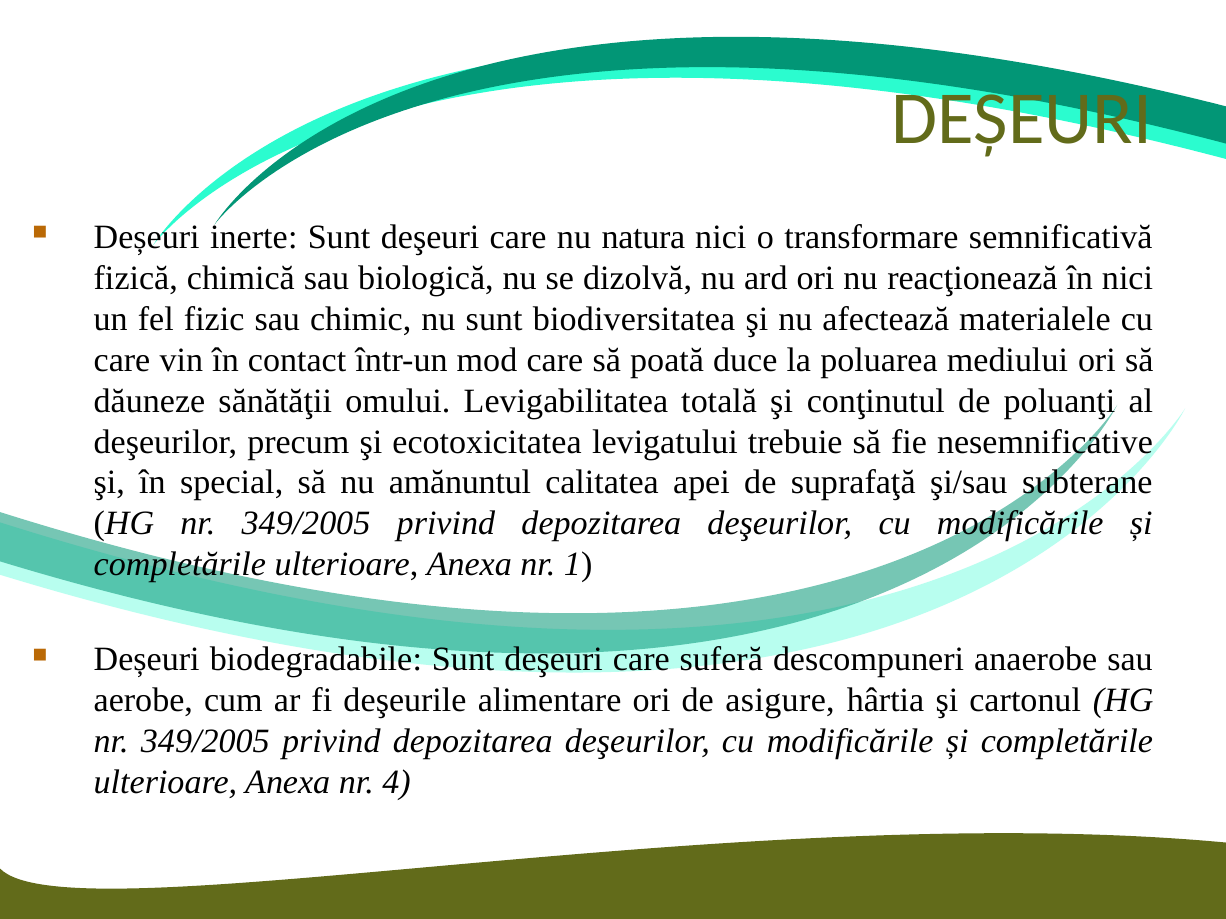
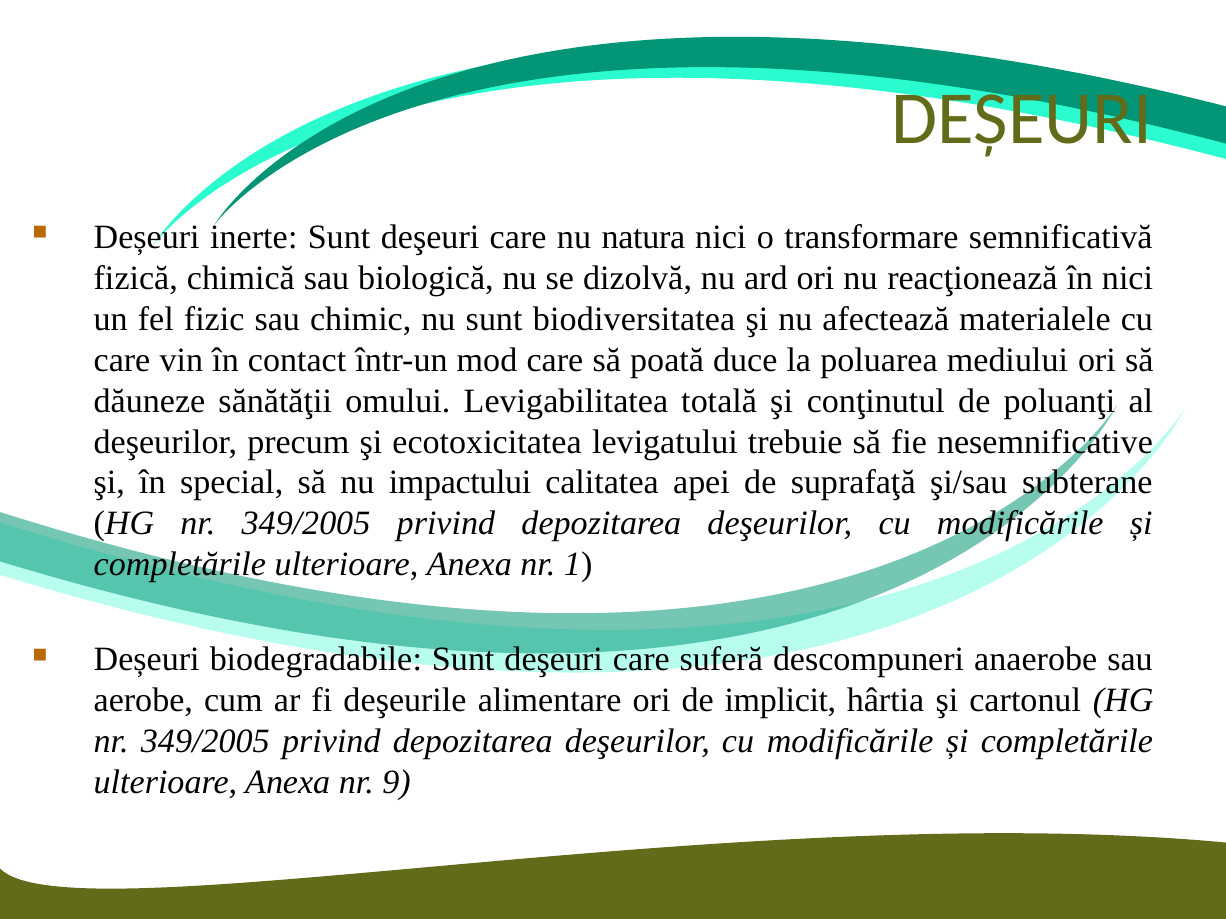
amănuntul: amănuntul -> impactului (460, 483)
asigure: asigure -> implicit (780, 701)
4: 4 -> 9 (397, 783)
